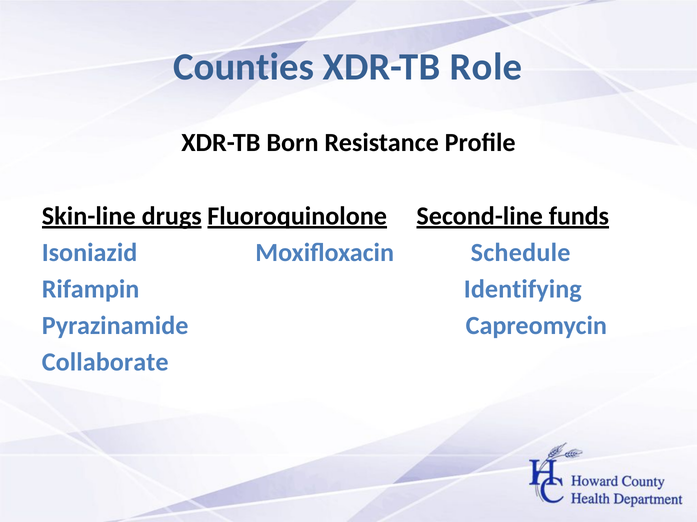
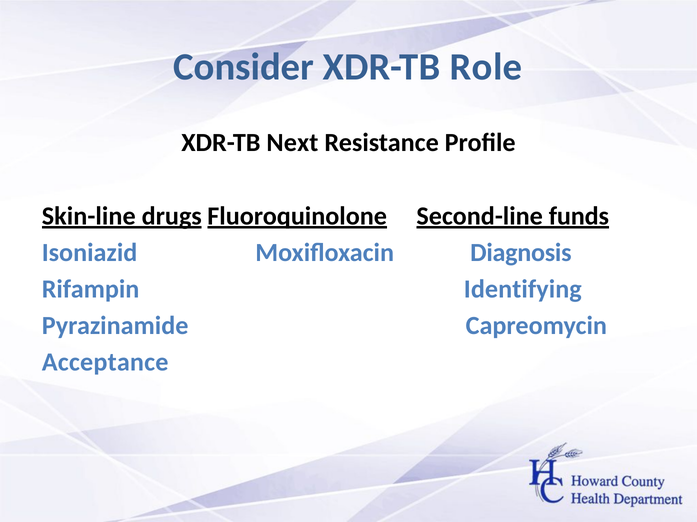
Counties: Counties -> Consider (244, 67)
Born: Born -> Next (292, 143)
Schedule: Schedule -> Diagnosis (521, 253)
Collaborate: Collaborate -> Acceptance (105, 363)
